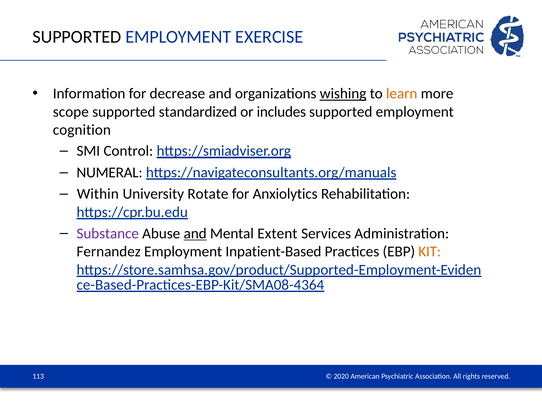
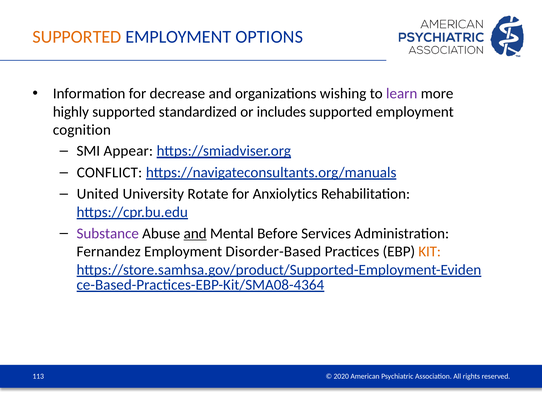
SUPPORTED colour: black -> orange (77, 37)
EXERCISE: EXERCISE -> OPTIONS (269, 37)
wishing underline: present -> none (343, 94)
learn colour: orange -> purple (402, 94)
scope: scope -> highly (71, 112)
Control: Control -> Appear (128, 151)
NUMERAL: NUMERAL -> CONFLICT (109, 172)
Within: Within -> United (98, 194)
Extent: Extent -> Before (277, 233)
Inpatient-Based: Inpatient-Based -> Disorder-Based (273, 251)
